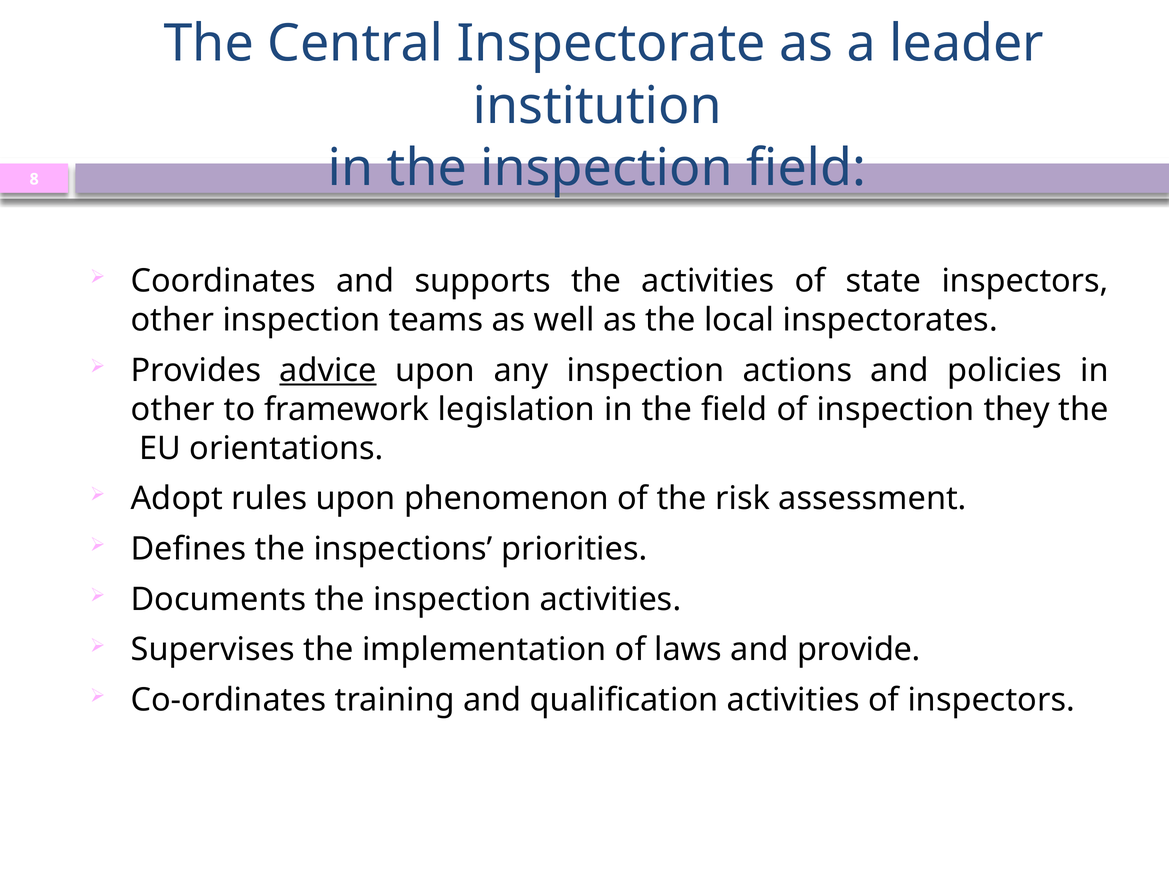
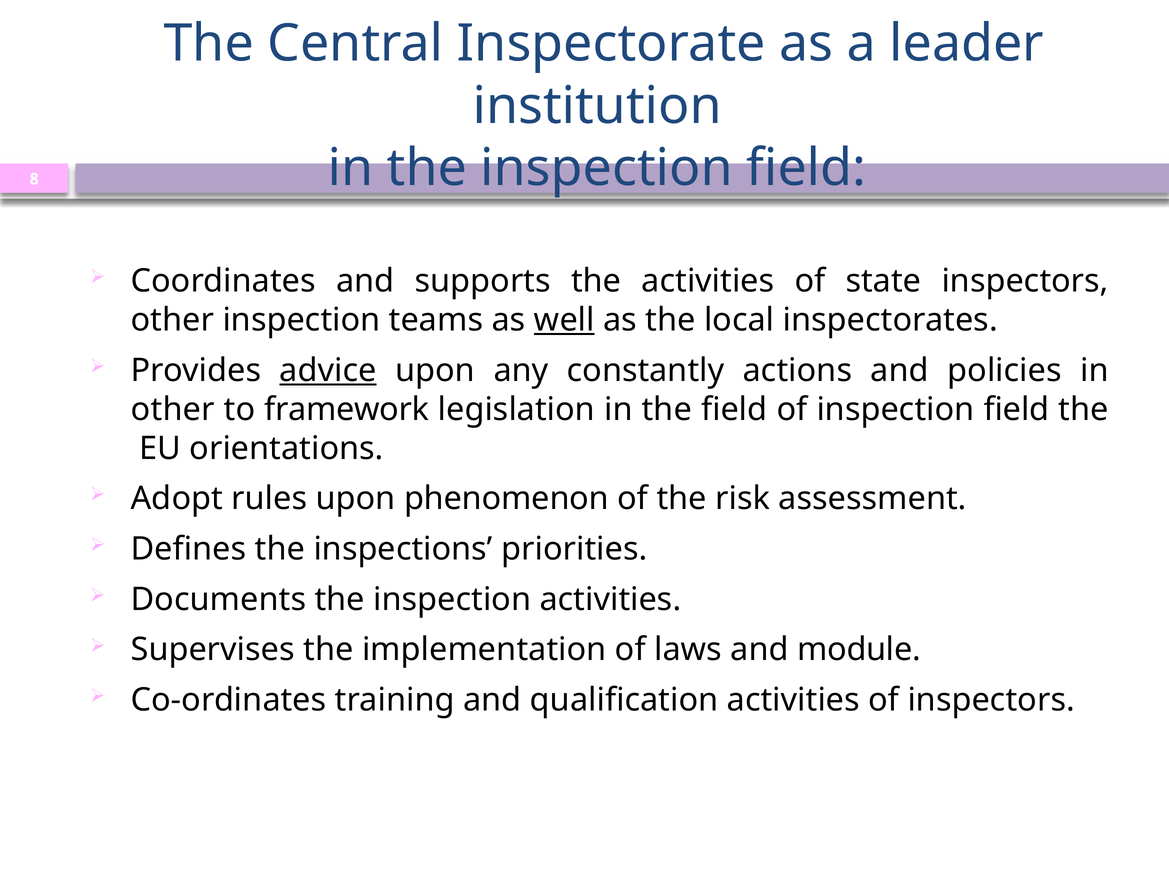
well underline: none -> present (564, 320)
any inspection: inspection -> constantly (645, 370)
of inspection they: they -> field (1016, 409)
provide: provide -> module (859, 650)
